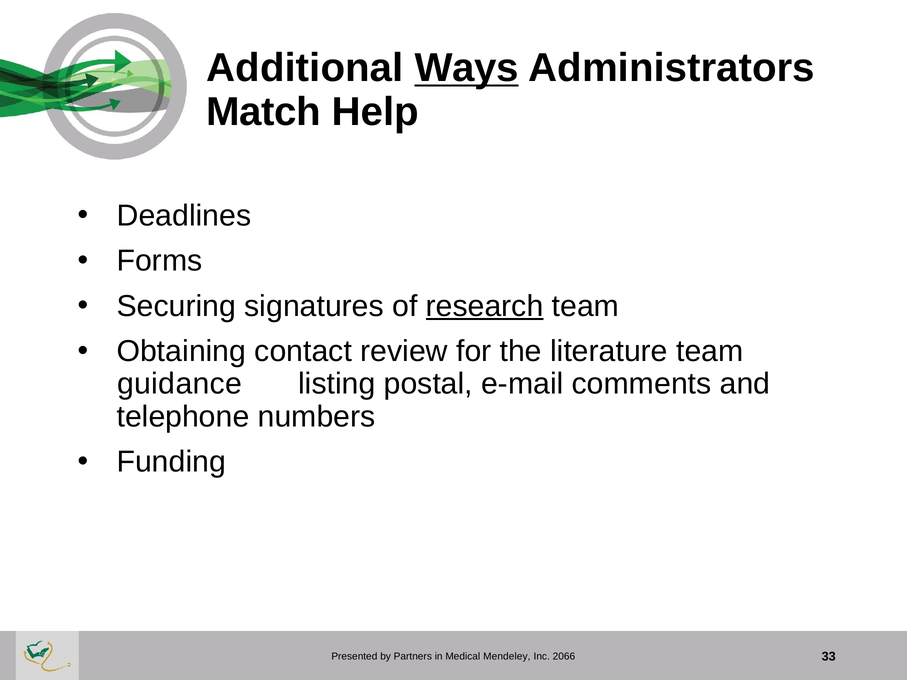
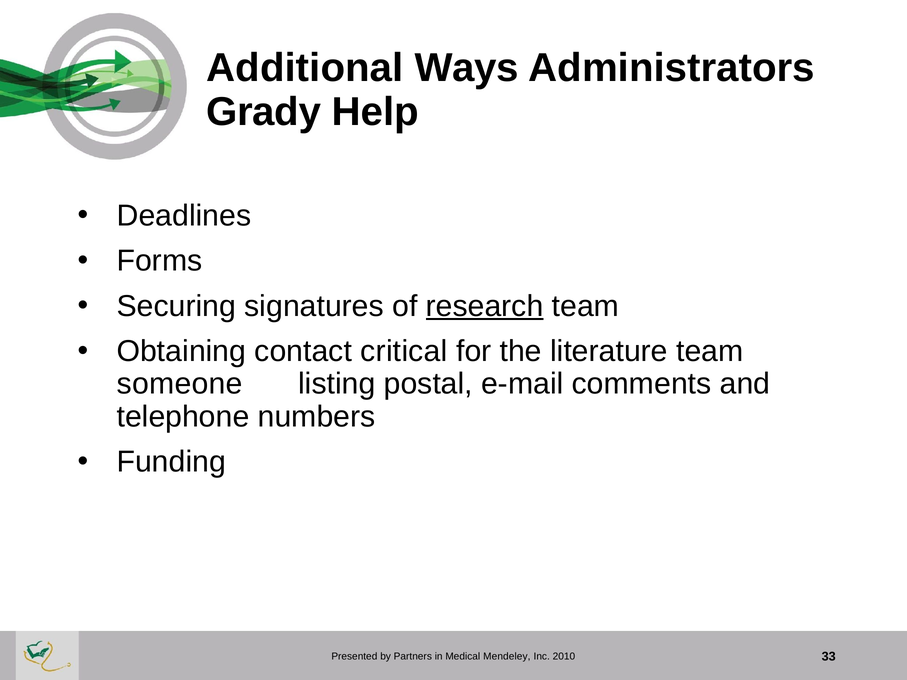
Ways underline: present -> none (467, 68)
Match: Match -> Grady (264, 112)
review: review -> critical (404, 351)
guidance: guidance -> someone (180, 384)
2066: 2066 -> 2010 (564, 657)
